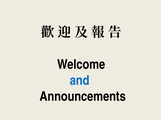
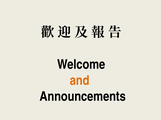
and colour: blue -> orange (80, 81)
